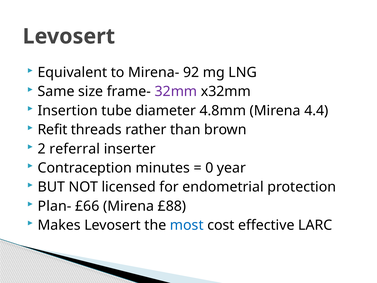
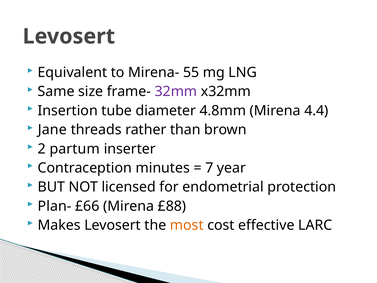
92: 92 -> 55 (191, 72)
Refit: Refit -> Jane (52, 130)
referral: referral -> partum (75, 149)
0: 0 -> 7 (209, 168)
most colour: blue -> orange (187, 225)
